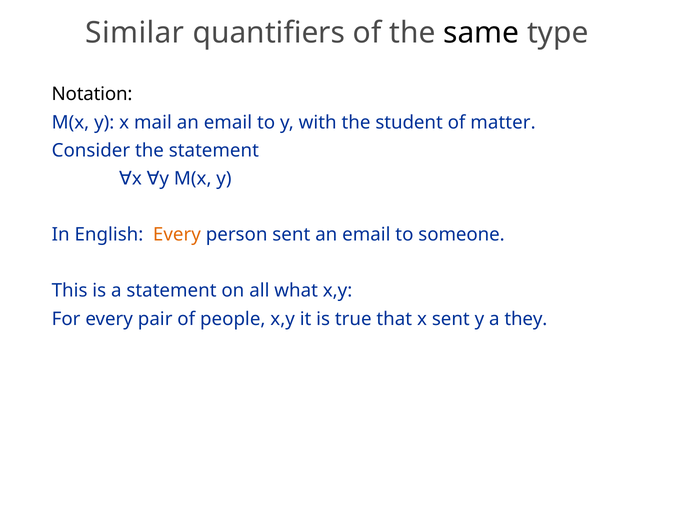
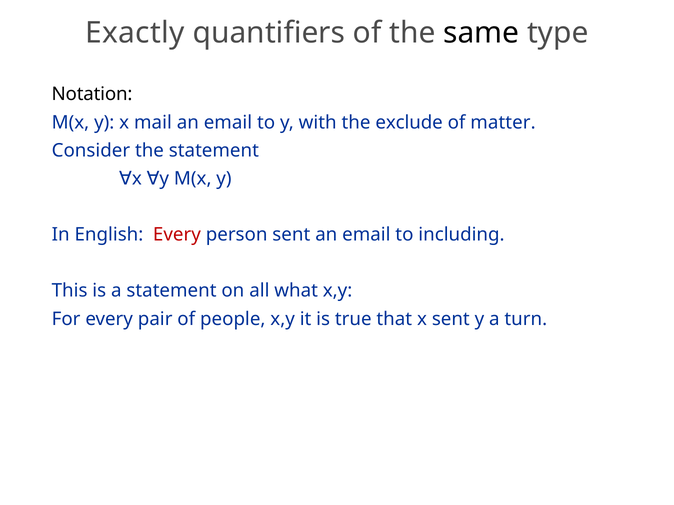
Similar: Similar -> Exactly (135, 33)
student: student -> exclude (409, 122)
Every colour: orange -> red (177, 235)
someone: someone -> including (461, 235)
they: they -> turn (526, 319)
